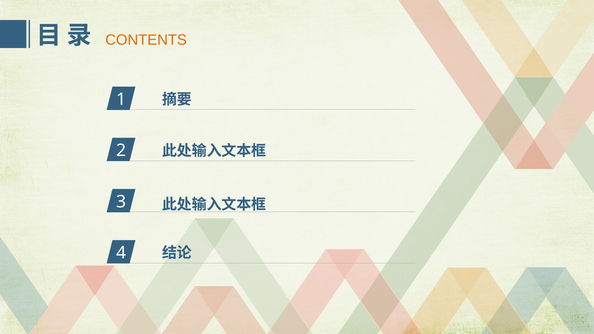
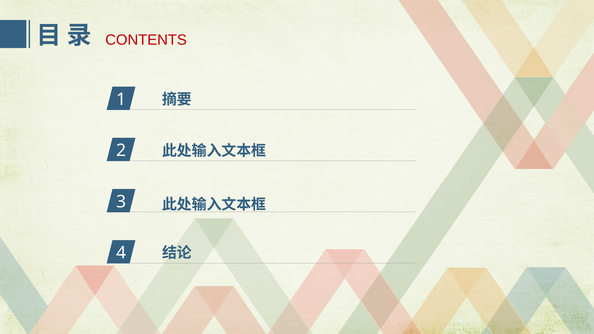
CONTENTS colour: orange -> red (146, 40)
